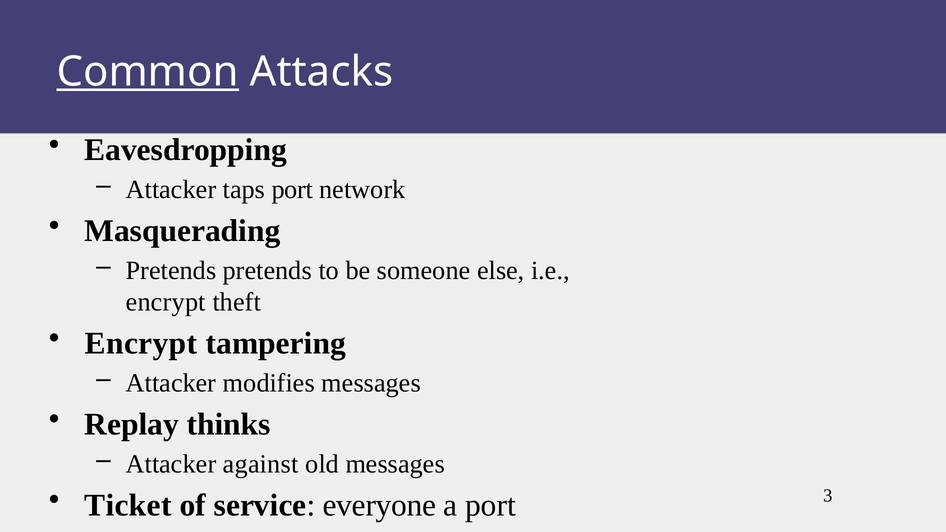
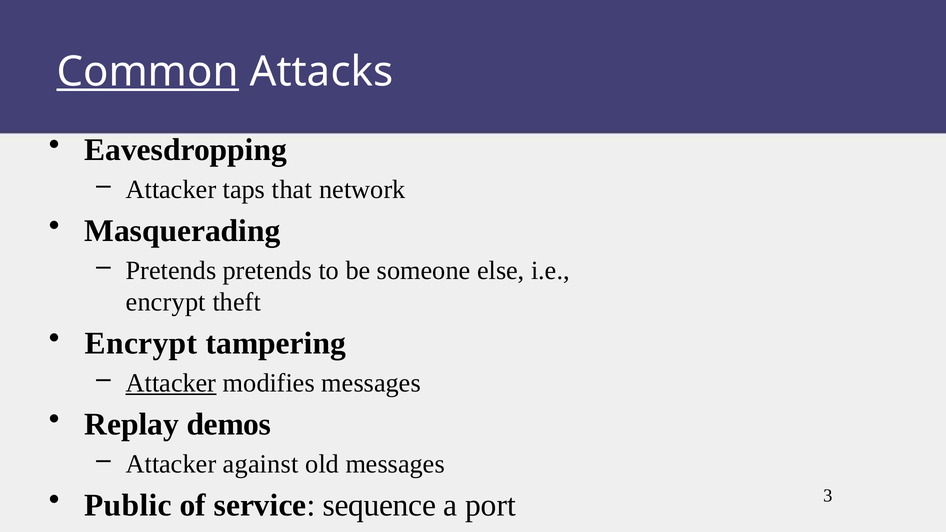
taps port: port -> that (292, 190)
Attacker underline: none -> present (171, 383)
thinks: thinks -> demos (229, 424)
Ticket: Ticket -> Public (128, 505)
everyone: everyone -> sequence (379, 505)
